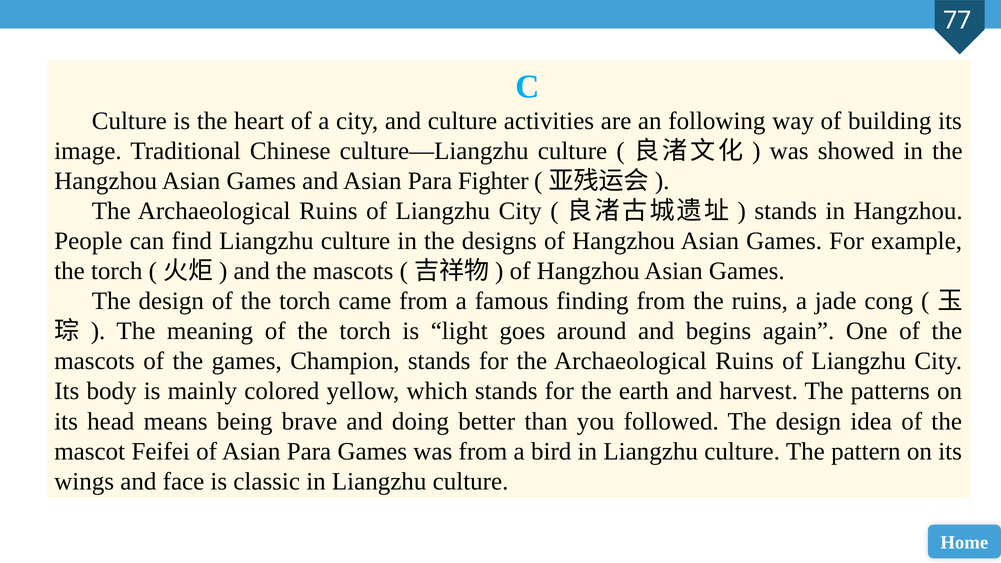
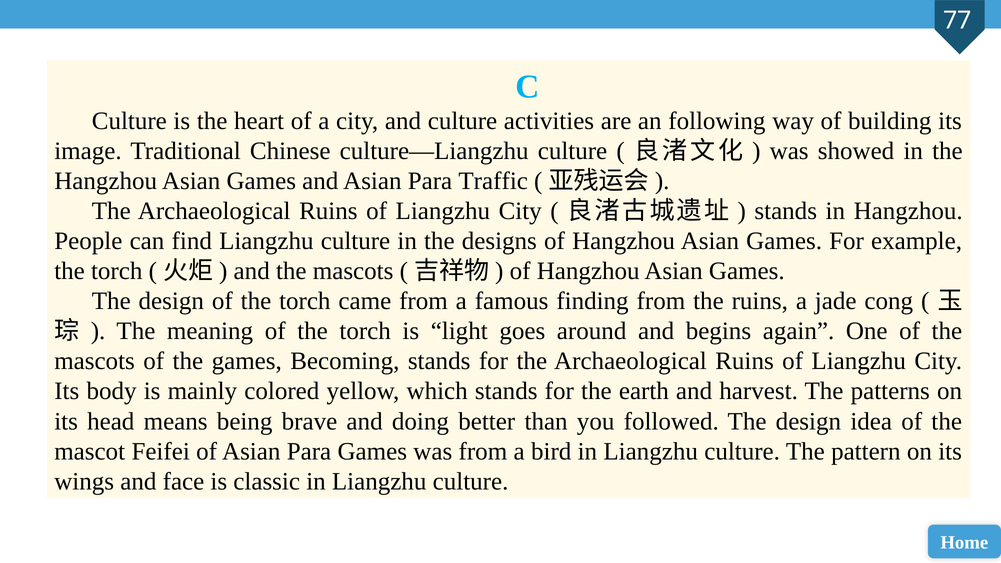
Fighter: Fighter -> Traffic (493, 181)
Champion: Champion -> Becoming (345, 361)
